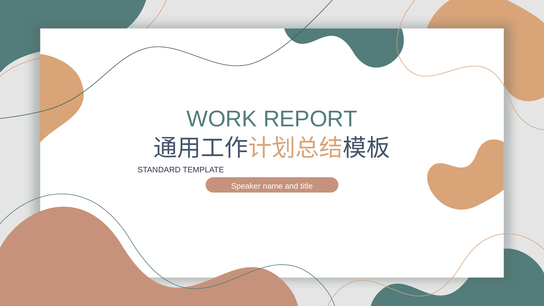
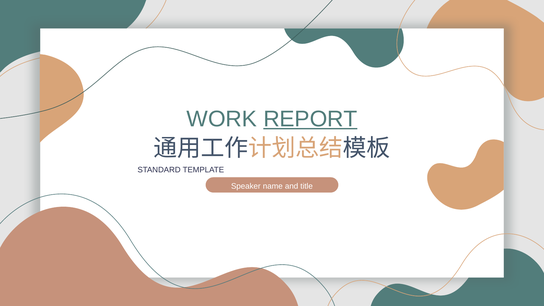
REPORT underline: none -> present (310, 119)
